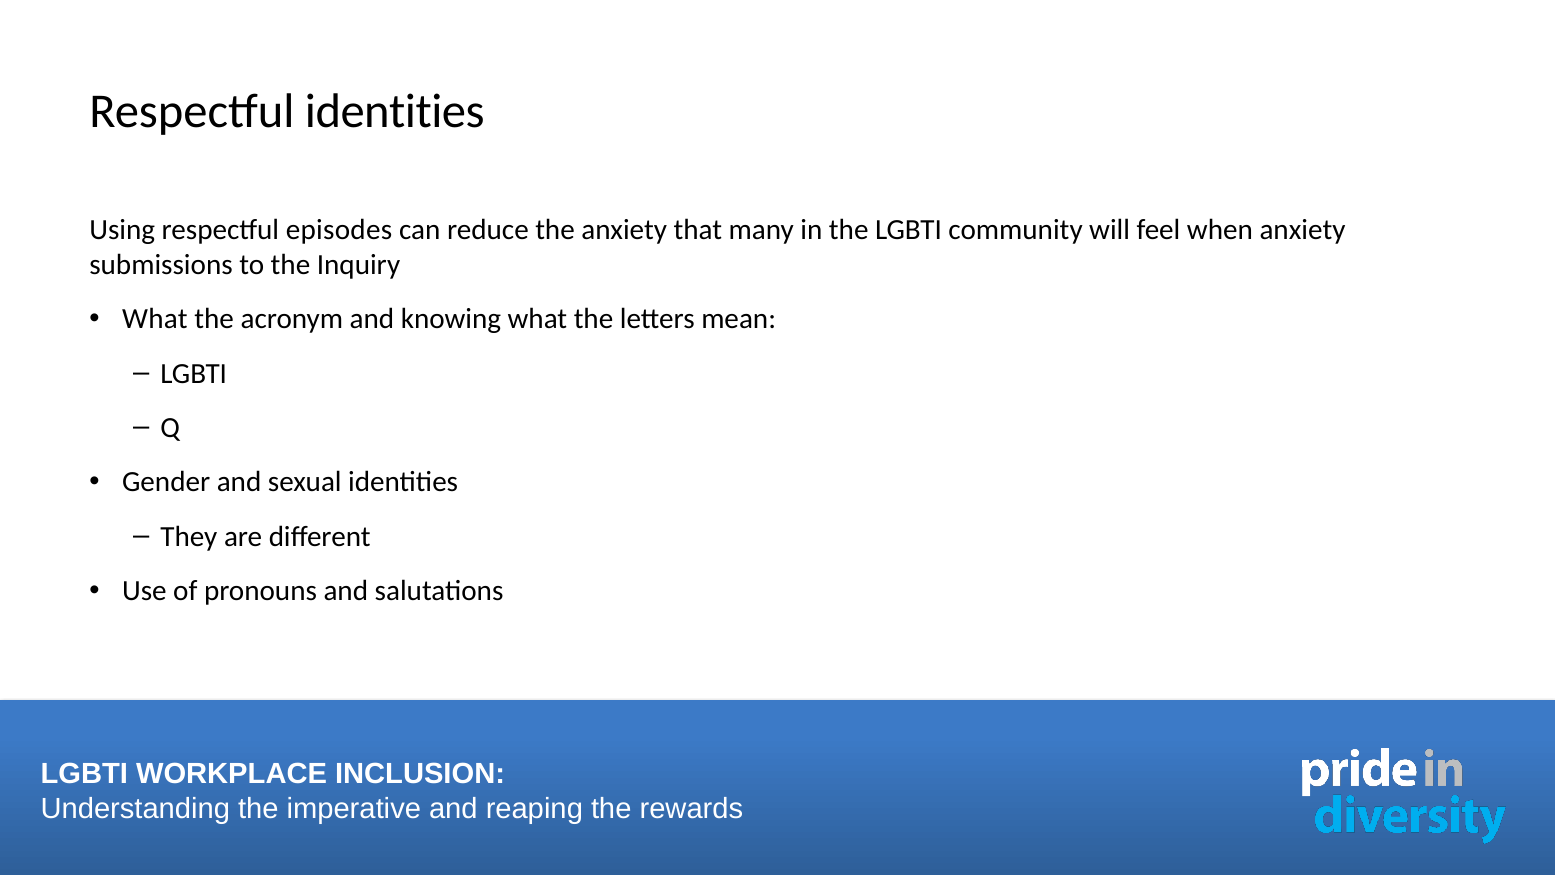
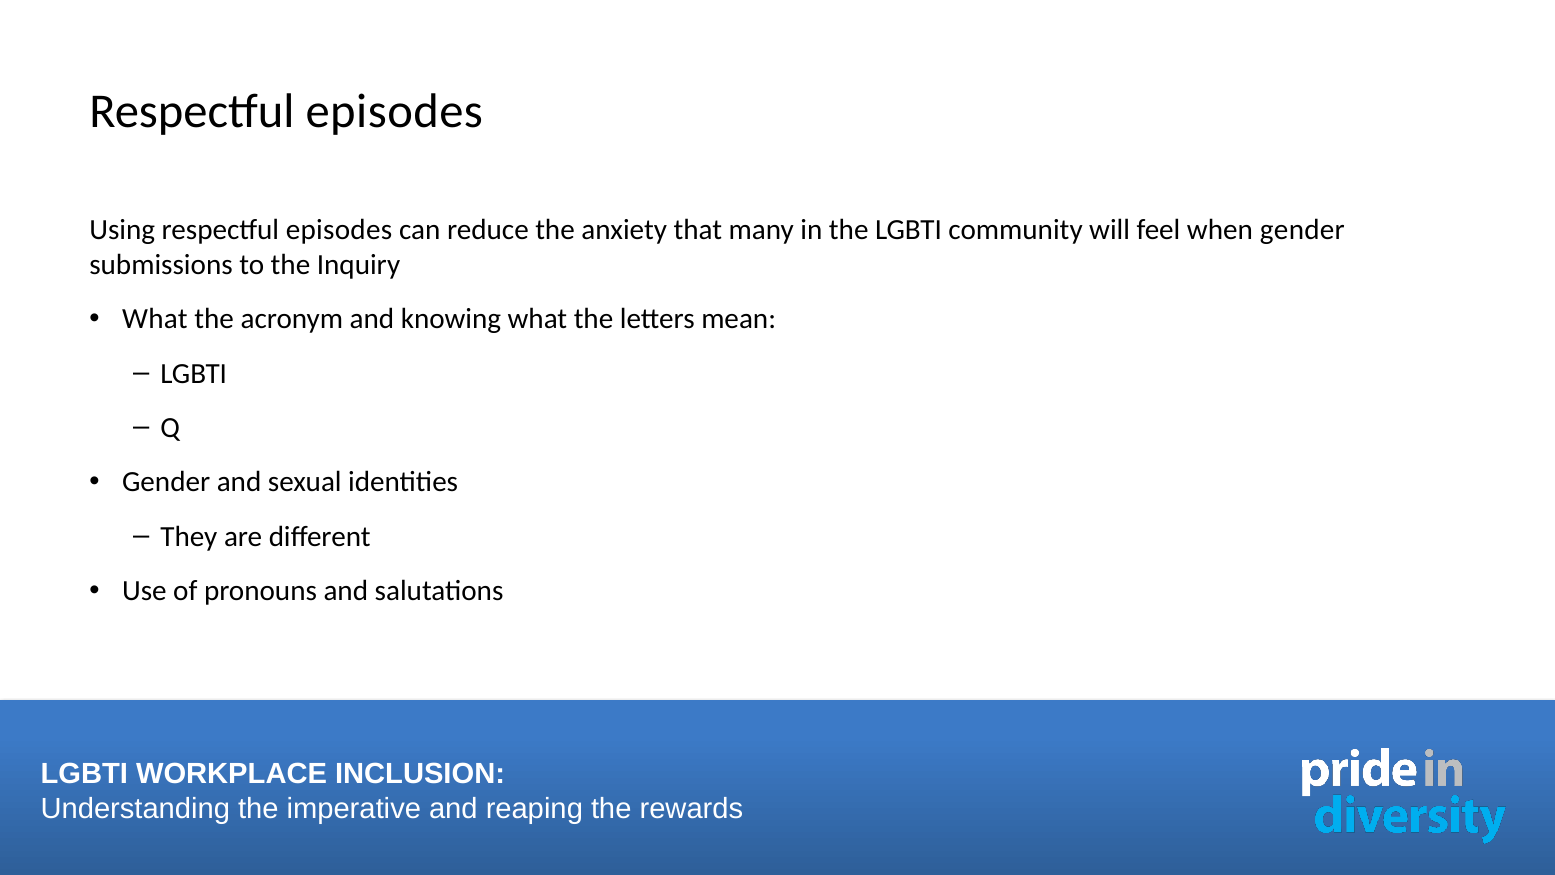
identities: identities -> episodes (394, 111)
when anxiety: anxiety -> gender (1302, 229)
